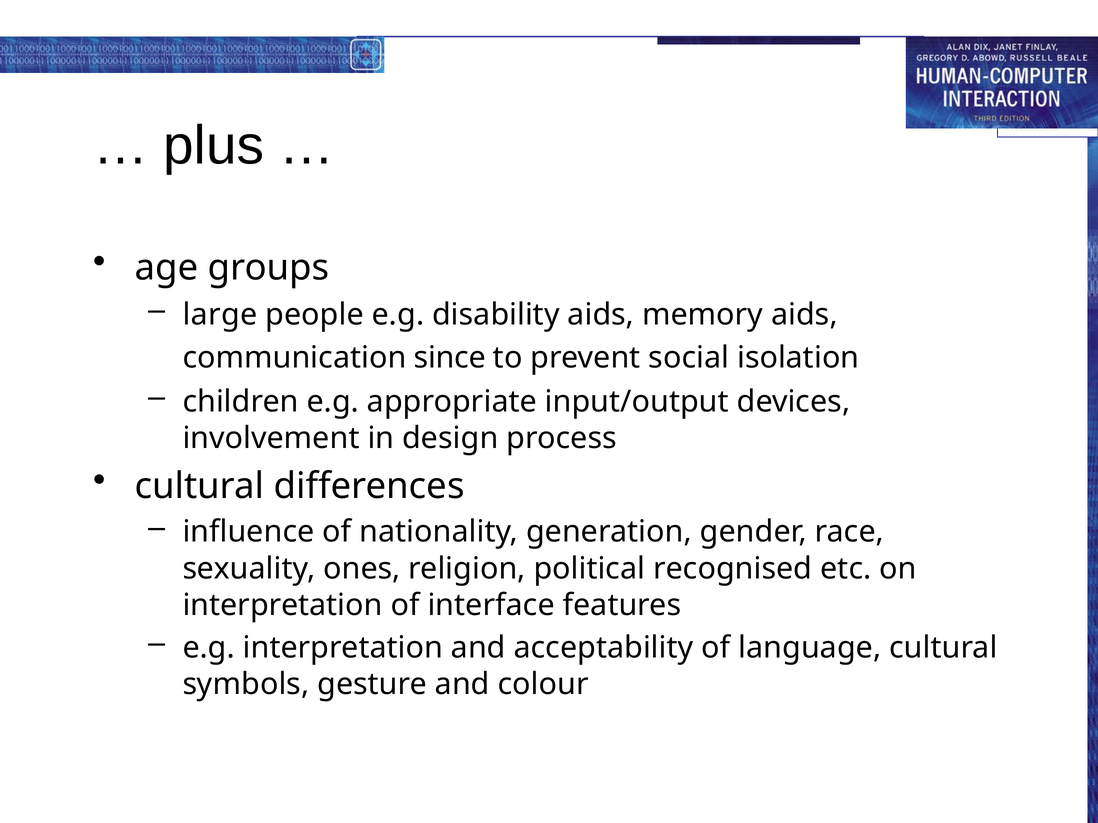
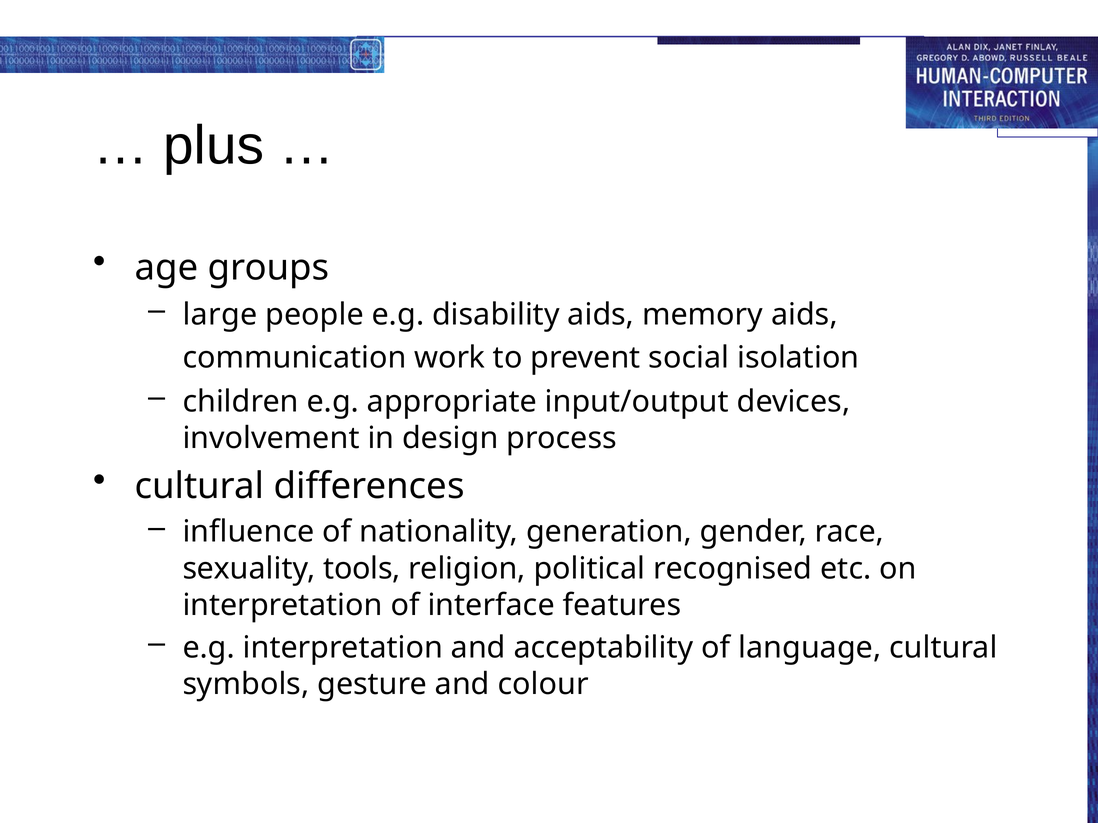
since: since -> work (450, 358)
ones: ones -> tools (362, 569)
